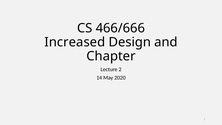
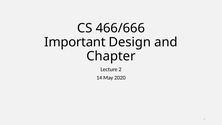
Increased: Increased -> Important (75, 42)
